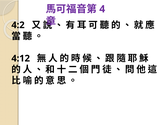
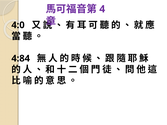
4:2: 4:2 -> 4:0 (18, 25)
4:12: 4:12 -> 4:84 (21, 59)
